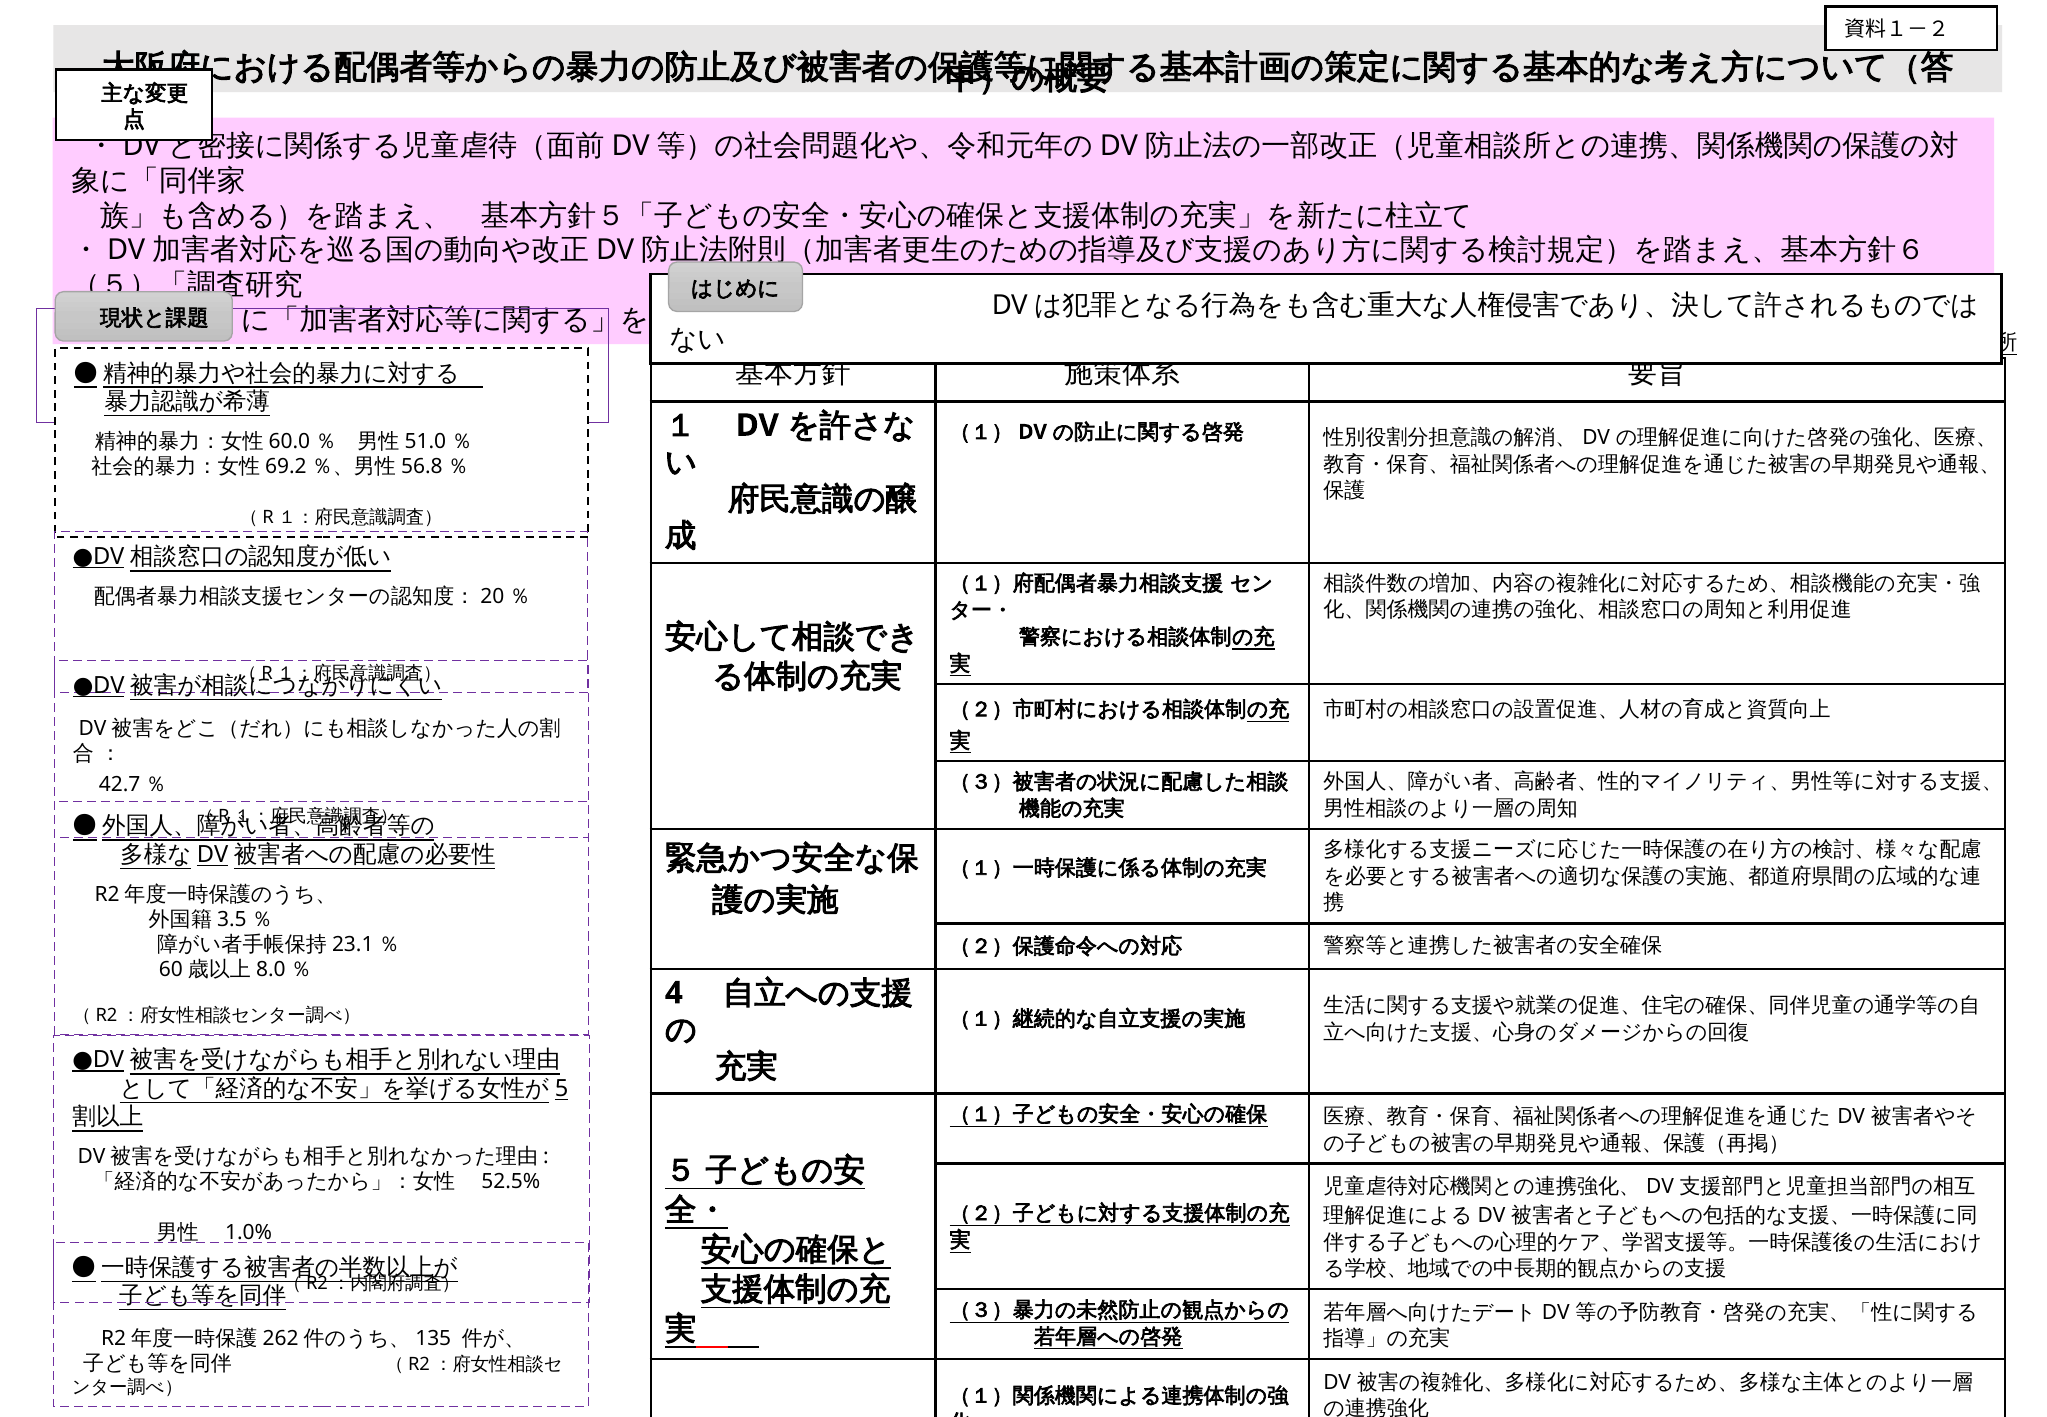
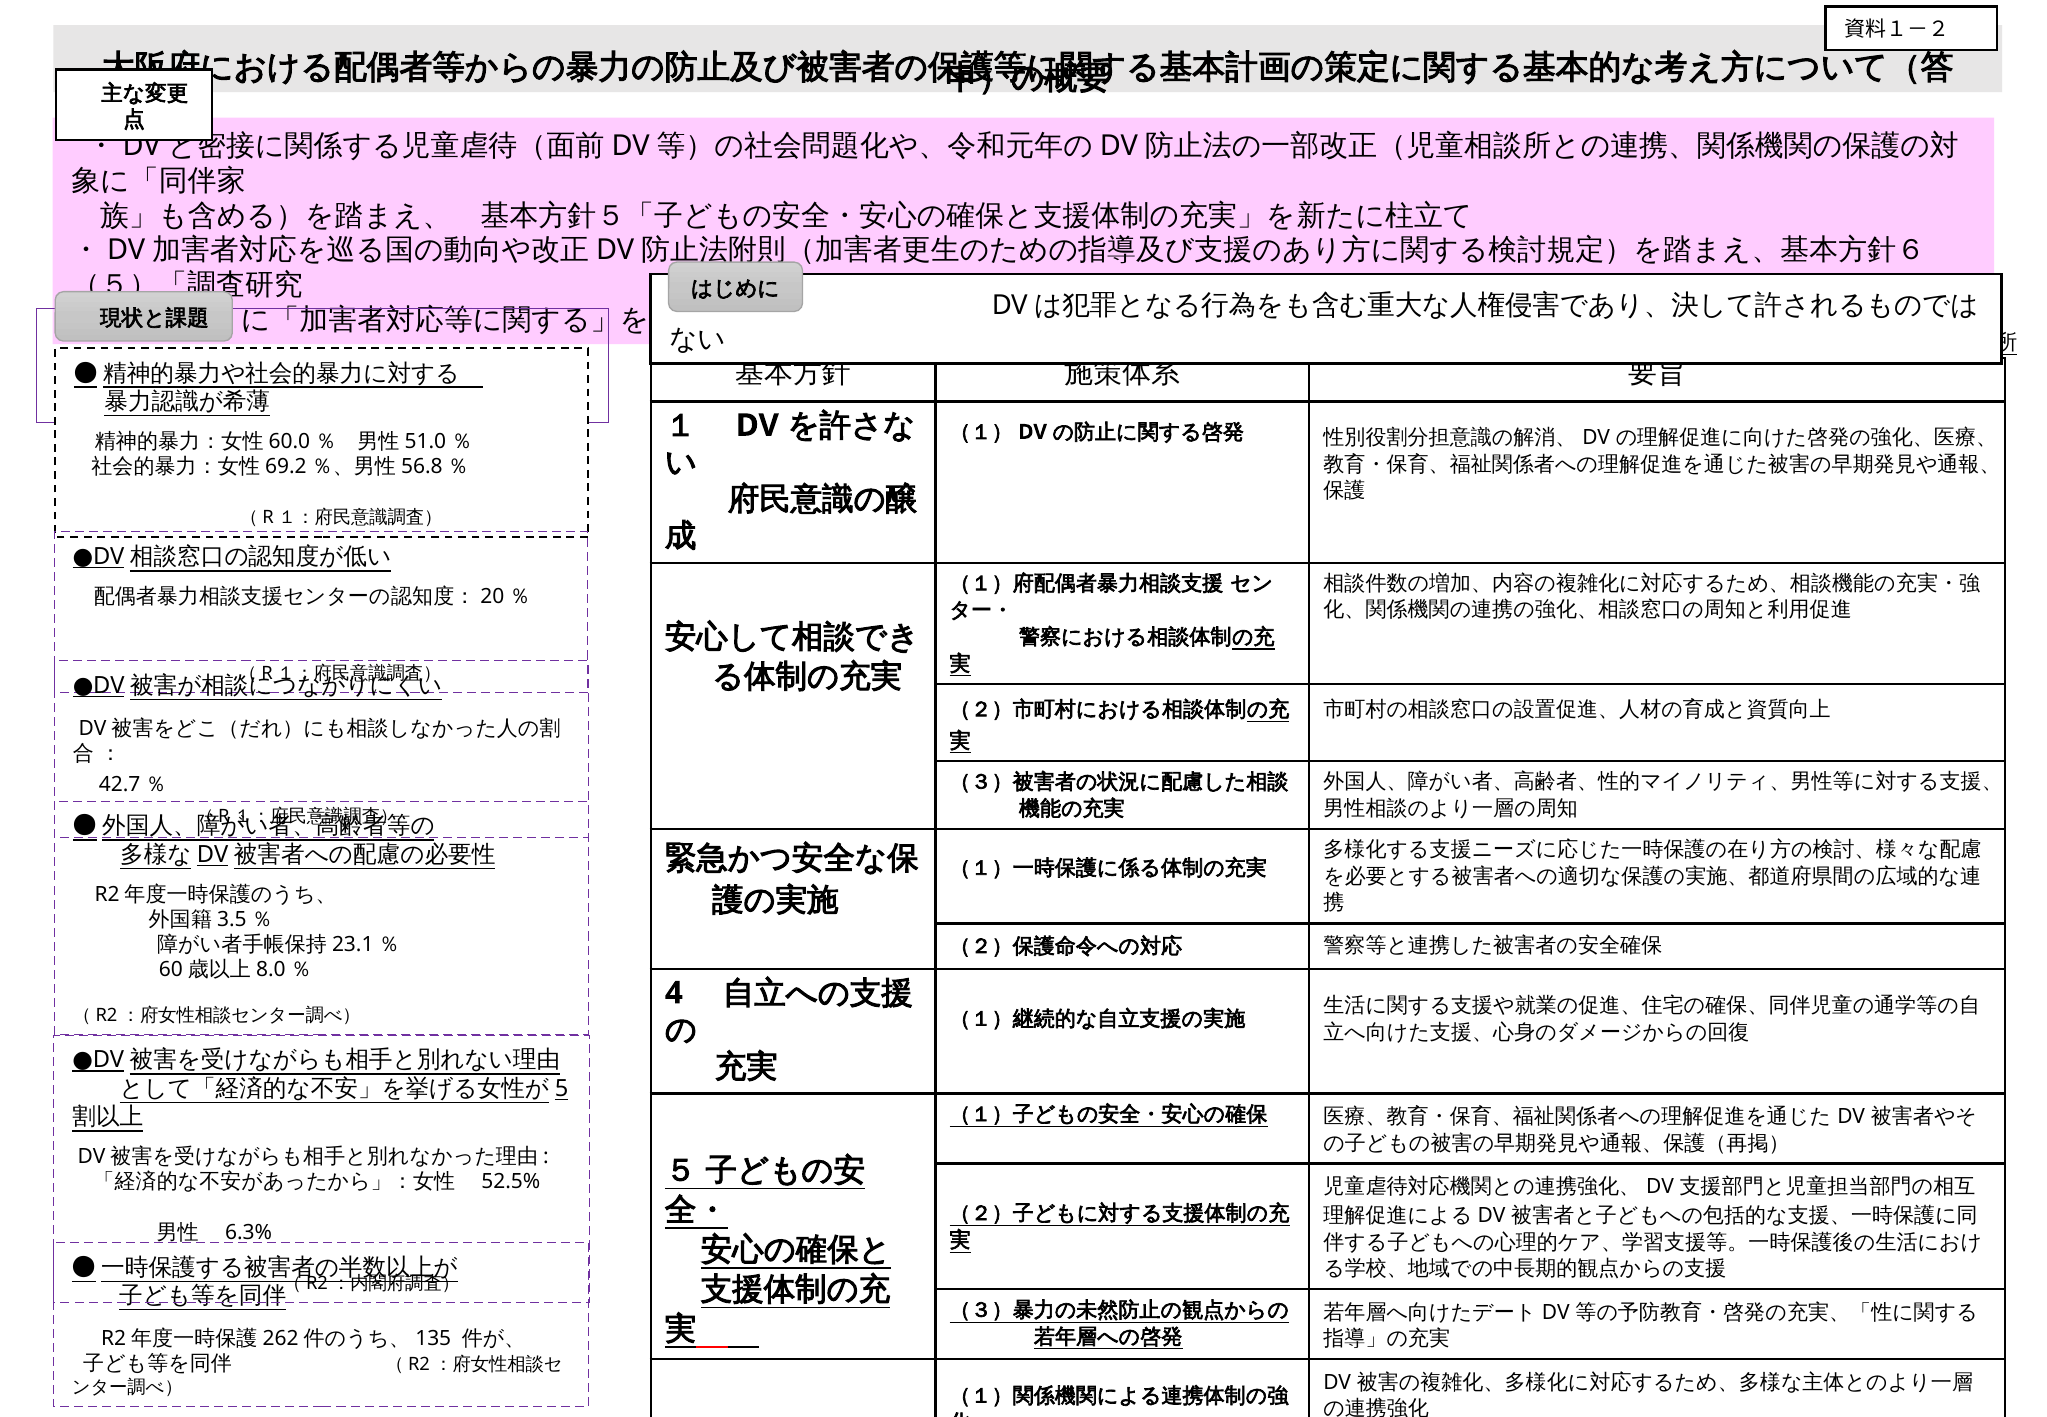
1.0%: 1.0% -> 6.3% (249, 1232)
